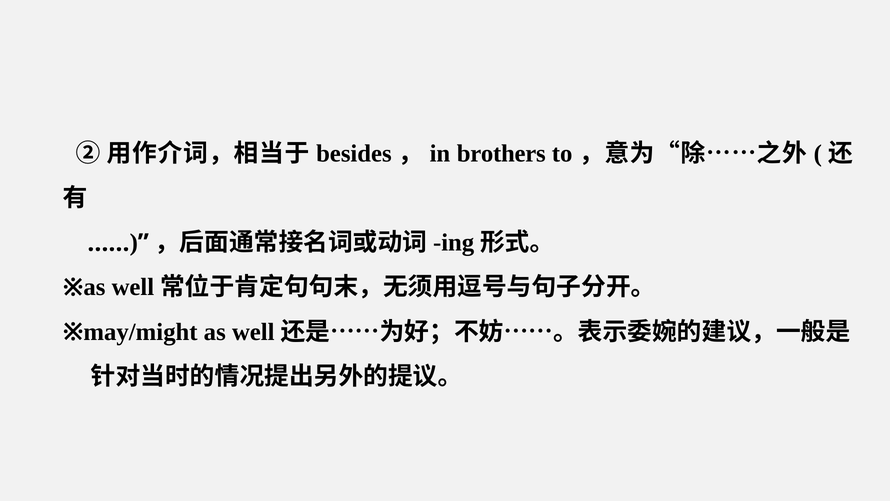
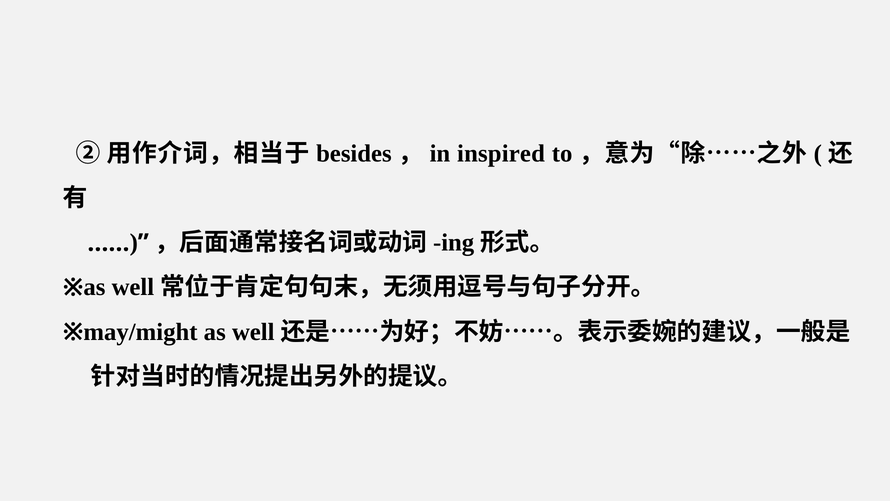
brothers: brothers -> inspired (501, 154)
